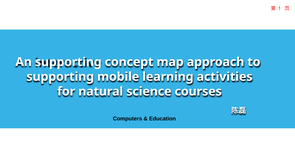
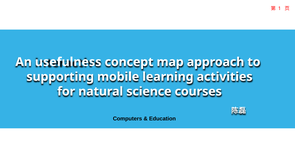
An supporting: supporting -> usefulness (68, 62)
